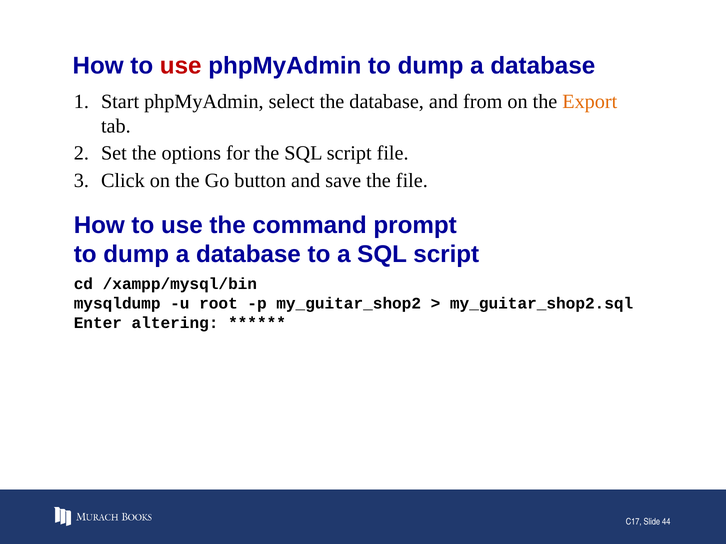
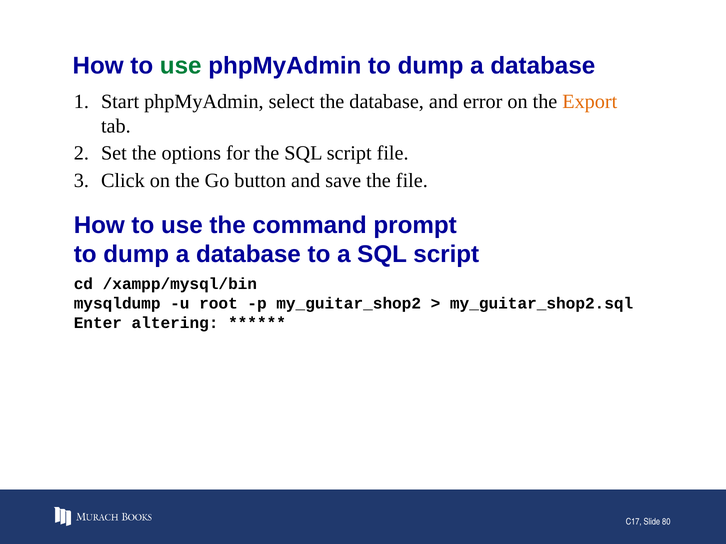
use colour: red -> green (181, 66)
from: from -> error (483, 102)
44: 44 -> 80 (666, 522)
